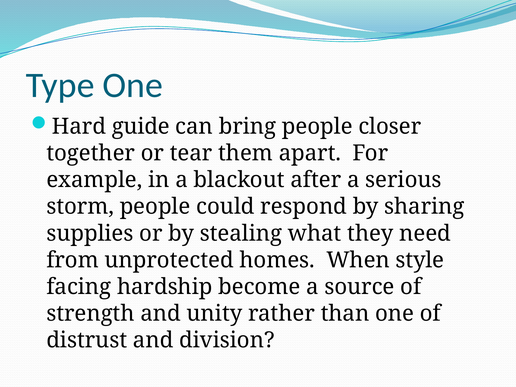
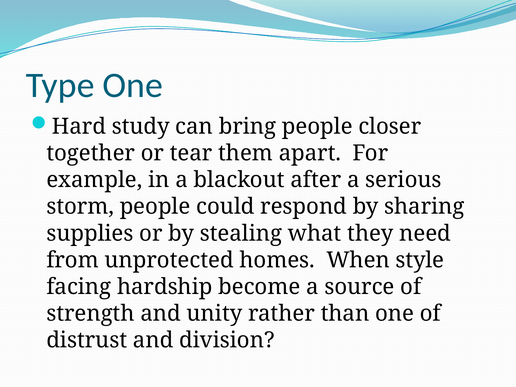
guide: guide -> study (141, 127)
